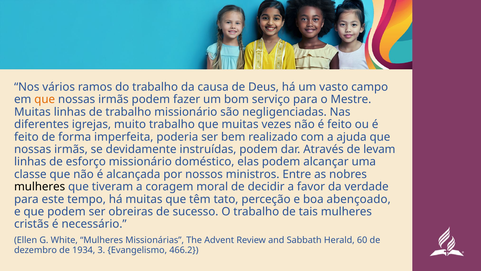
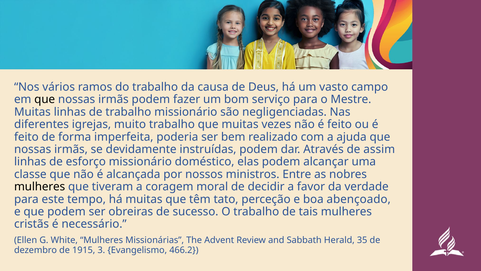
que colour: orange -> black (45, 99)
levam: levam -> assim (379, 149)
60: 60 -> 35 (362, 240)
1934: 1934 -> 1915 (84, 250)
